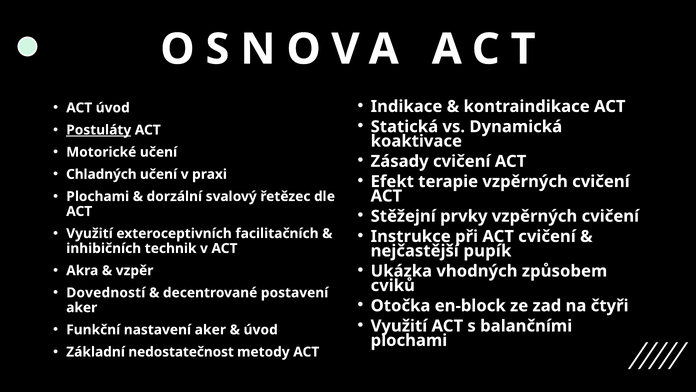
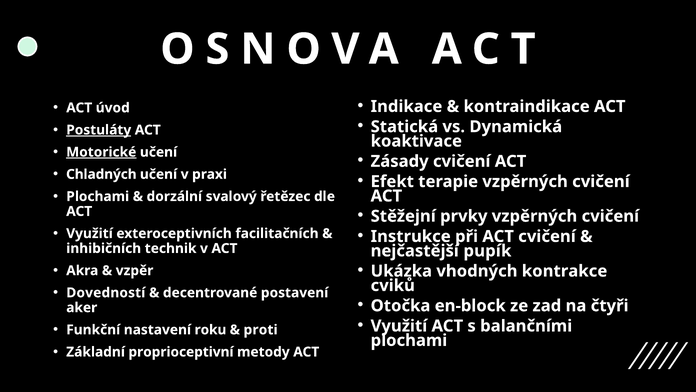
Motorické underline: none -> present (101, 152)
způsobem: způsobem -> kontrakce (565, 271)
nastavení aker: aker -> roku (210, 329)
úvod: úvod -> proti (261, 329)
nedostatečnost: nedostatečnost -> proprioceptivní (181, 352)
